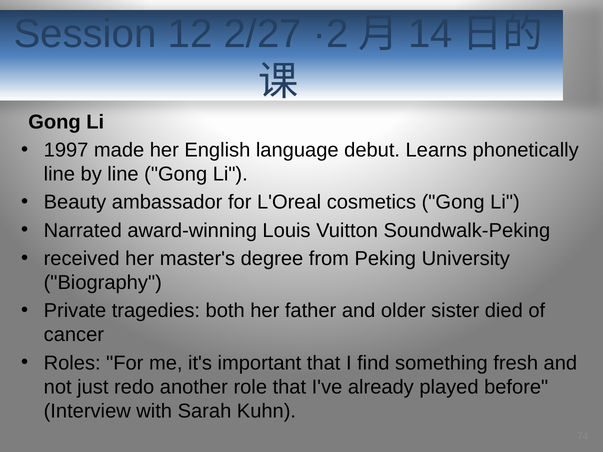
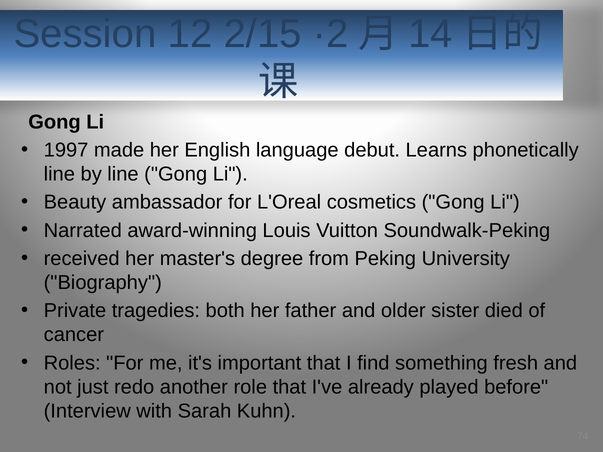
2/27: 2/27 -> 2/15 (263, 34)
